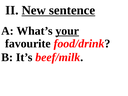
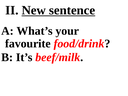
your underline: present -> none (67, 31)
